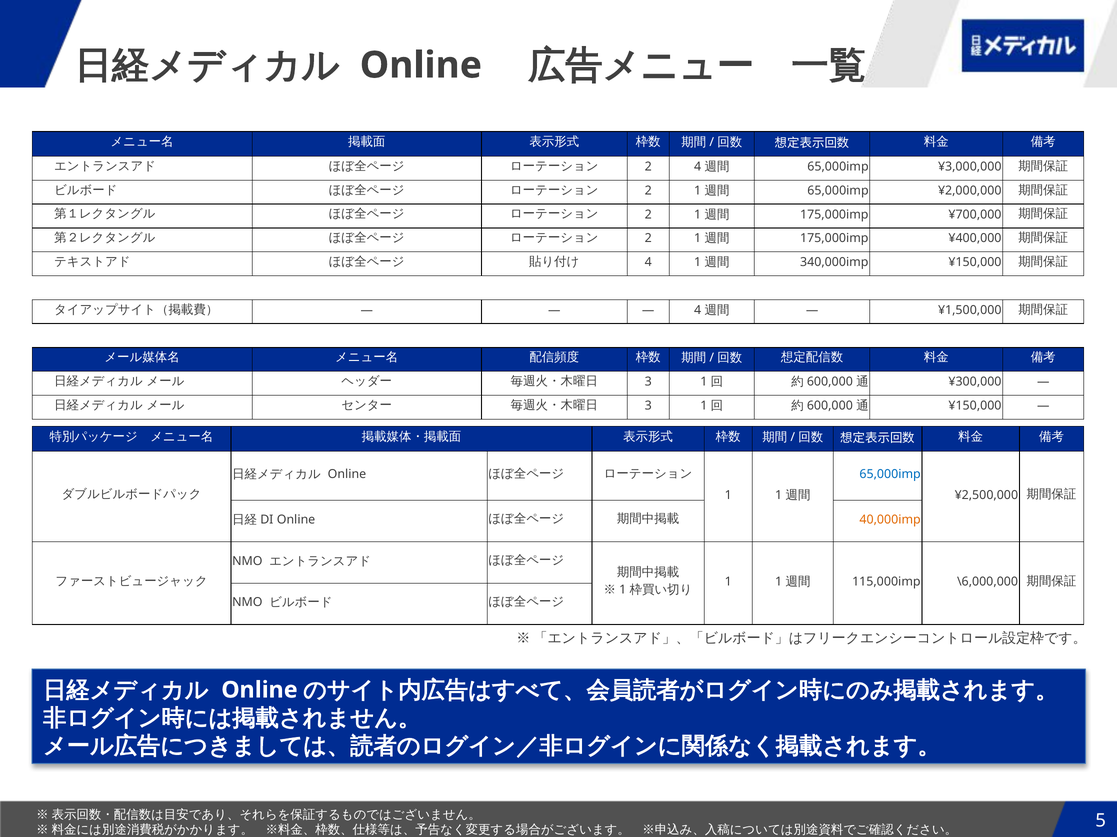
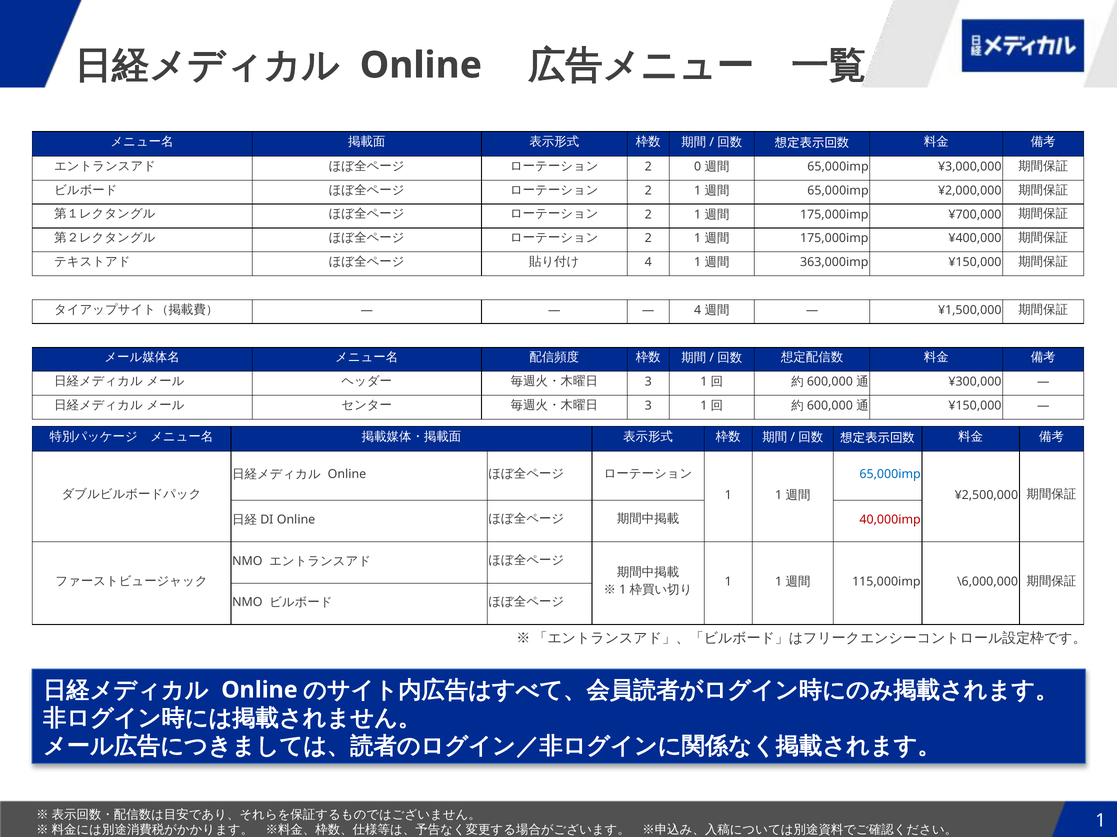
2 4: 4 -> 0 (698, 167)
340,000imp: 340,000imp -> 363,000imp (834, 263)
40,000imp colour: orange -> red (890, 520)
5: 5 -> 1 (1101, 821)
